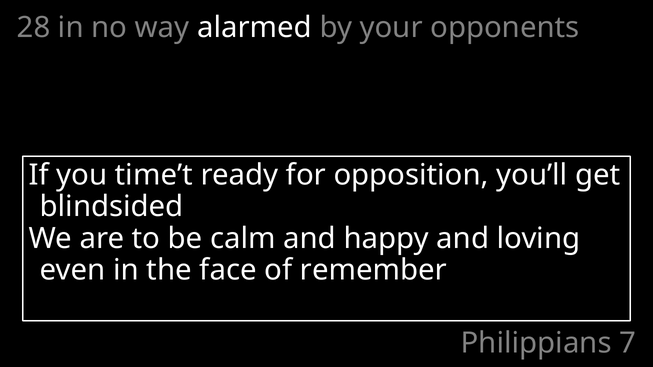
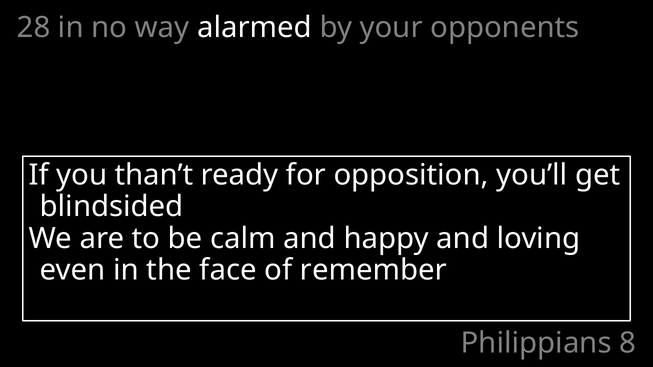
time’t: time’t -> than’t (154, 175)
7: 7 -> 8 (628, 343)
